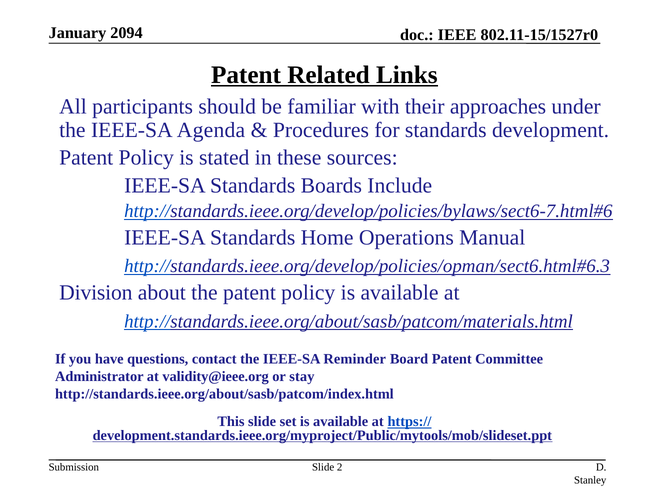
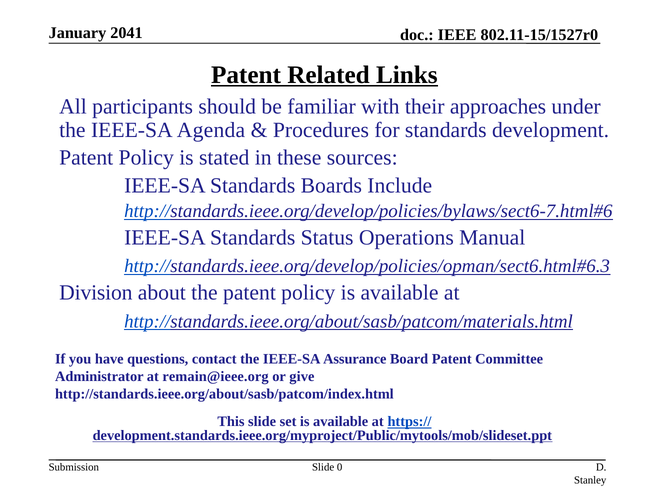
2094: 2094 -> 2041 (127, 33)
Home: Home -> Status (327, 237)
Reminder: Reminder -> Assurance (355, 359)
validity@ieee.org: validity@ieee.org -> remain@ieee.org (216, 376)
stay: stay -> give (302, 376)
2: 2 -> 0 (340, 467)
